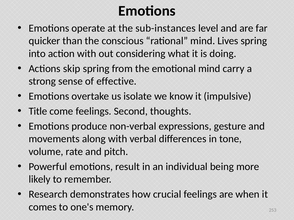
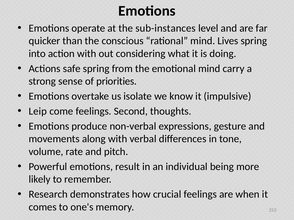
skip: skip -> safe (72, 69)
effective: effective -> priorities (117, 81)
Title: Title -> Leip (38, 111)
